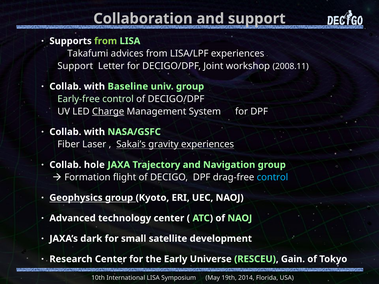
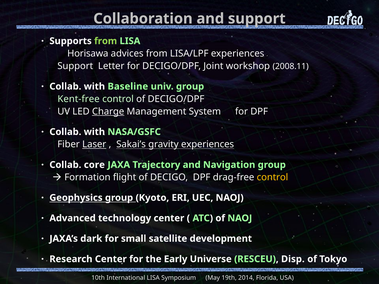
Takafumi: Takafumi -> Horisawa (88, 54)
Early-free: Early-free -> Kent-free (79, 99)
Laser underline: none -> present (94, 144)
hole: hole -> core (94, 165)
control colour: light blue -> yellow (272, 177)
Gain: Gain -> Disp (293, 259)
